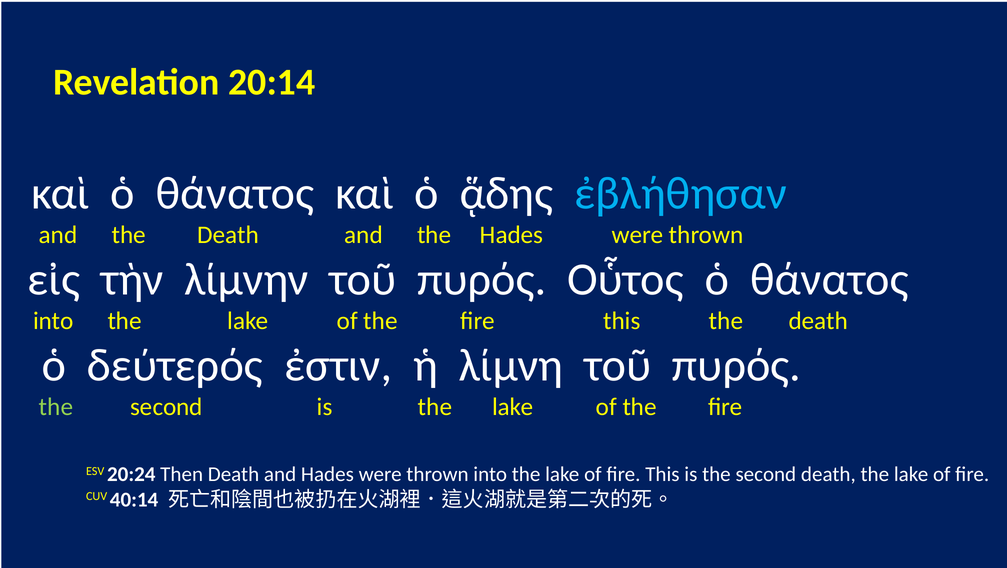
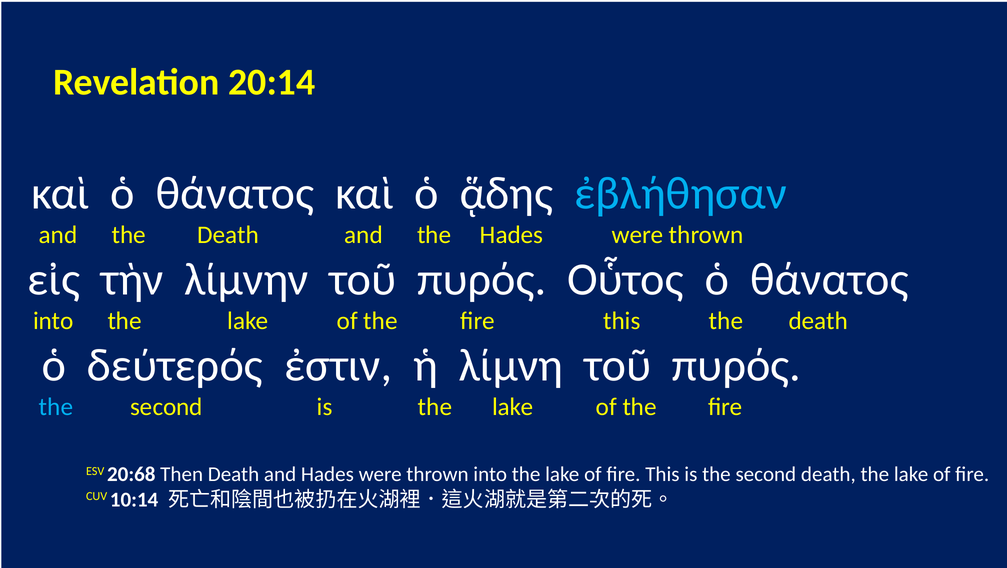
the colour: light green -> light blue (56, 407)
20:24: 20:24 -> 20:68 (131, 474)
40:14: 40:14 -> 10:14 (134, 500)
